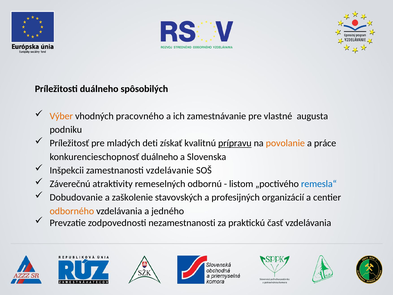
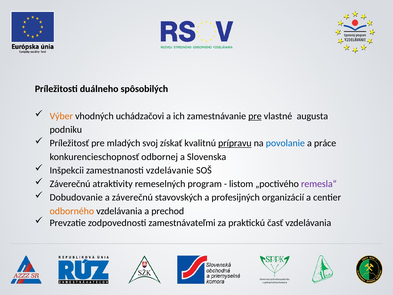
pracovného: pracovného -> uchádzačovi (140, 116)
pre underline: none -> present (255, 116)
deti: deti -> svoj (150, 143)
povolanie colour: orange -> blue (285, 143)
konkurencieschopnosť duálneho: duálneho -> odbornej (160, 157)
odbornú: odbornú -> program (205, 184)
remesla“ colour: blue -> purple (319, 184)
a zaškolenie: zaškolenie -> záverečnú (132, 197)
jedného: jedného -> prechod (168, 211)
nezamestnanosti: nezamestnanosti -> zamestnávateľmi (182, 223)
